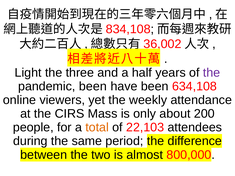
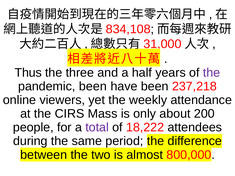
36,002: 36,002 -> 31,000 (162, 44)
Light: Light -> Thus (28, 73)
634,108: 634,108 -> 237,218 (194, 86)
total colour: orange -> purple (97, 128)
22,103: 22,103 -> 18,222 (145, 128)
